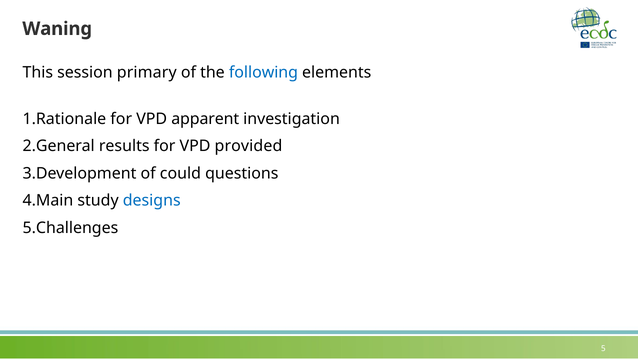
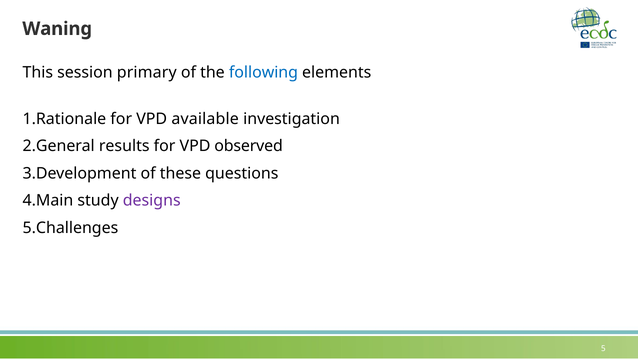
apparent: apparent -> available (205, 119)
provided: provided -> observed (249, 146)
could: could -> these (180, 173)
designs colour: blue -> purple (152, 201)
